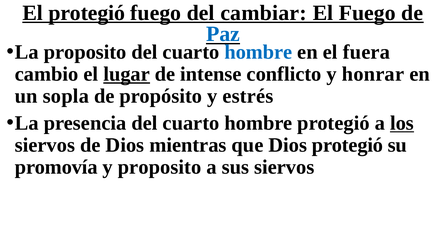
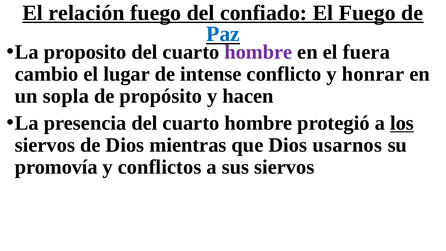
El protegió: protegió -> relación (87, 13)
cambiar: cambiar -> confiado (264, 13)
hombre colour: blue -> purple (258, 52)
lugar underline: present -> none (127, 74)
estrés: estrés -> hacen (248, 96)
Dios protegió: protegió -> usarnos (347, 145)
y proposito: proposito -> conflictos (160, 167)
